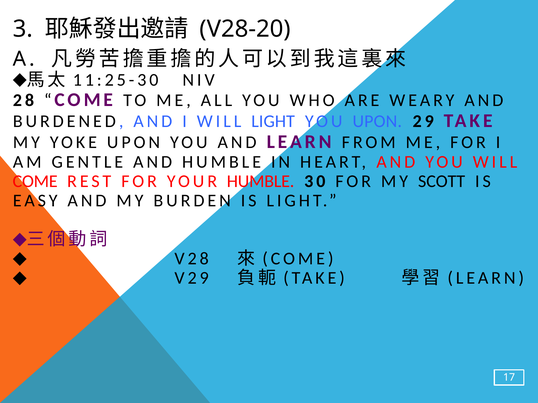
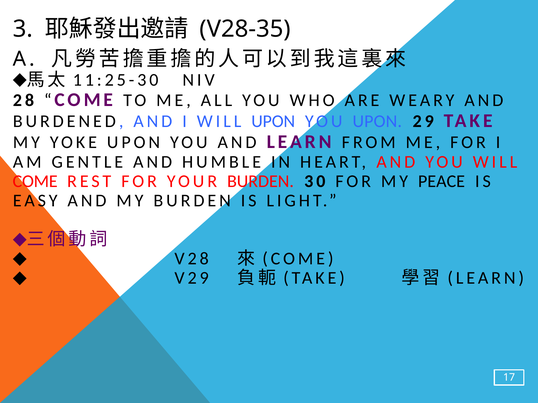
V28-20: V28-20 -> V28-35 (245, 29)
WILL LIGHT: LIGHT -> UPON (273, 121)
YOUR HUMBLE: HUMBLE -> BURDEN (260, 182)
SCOTT: SCOTT -> PEACE (442, 182)
